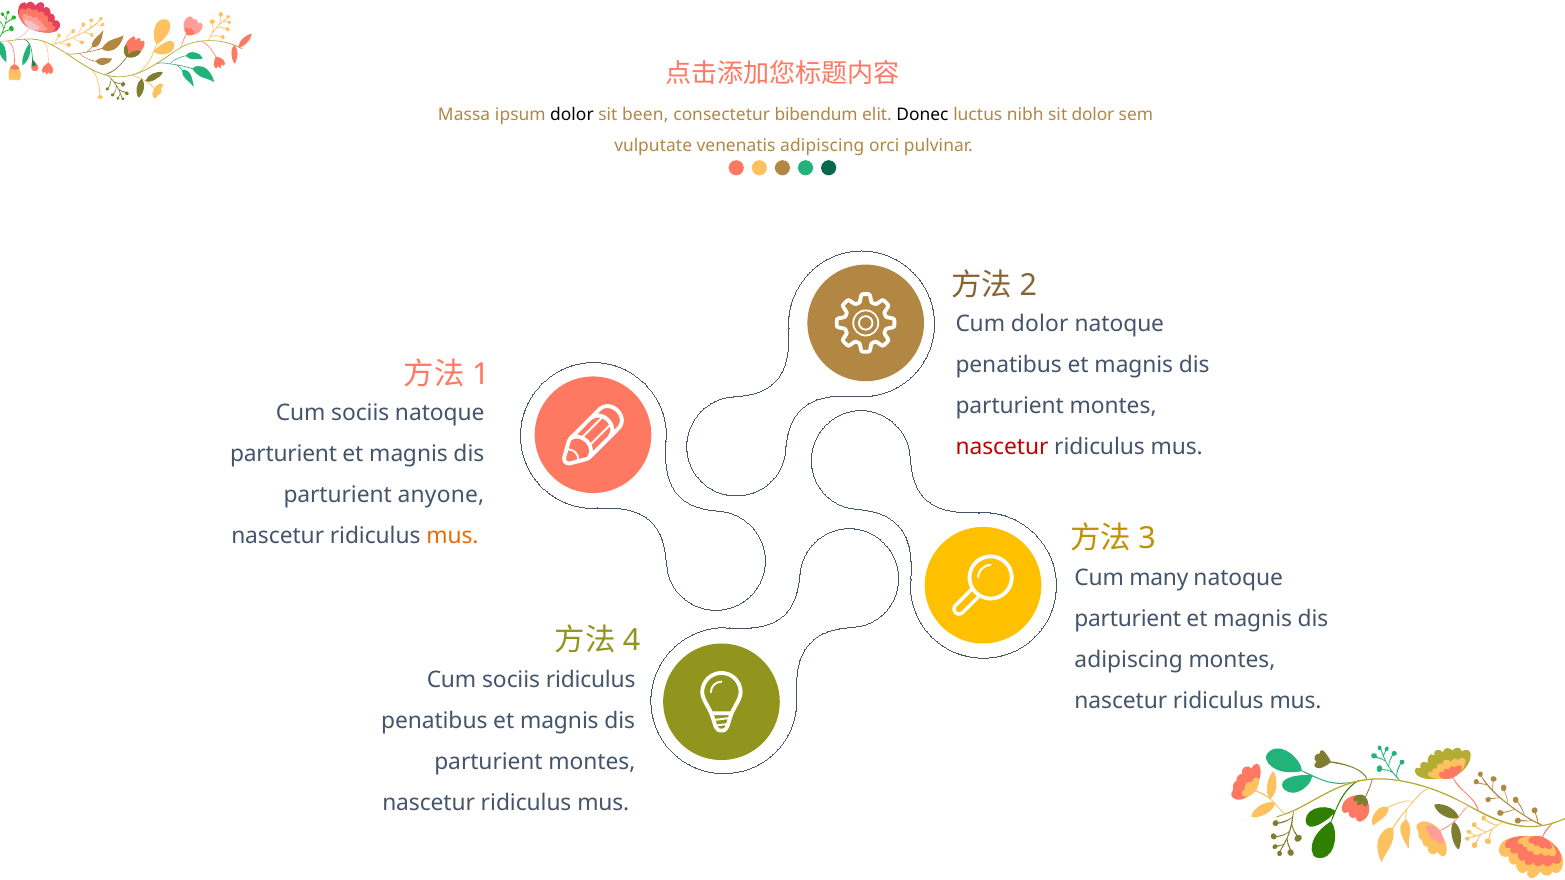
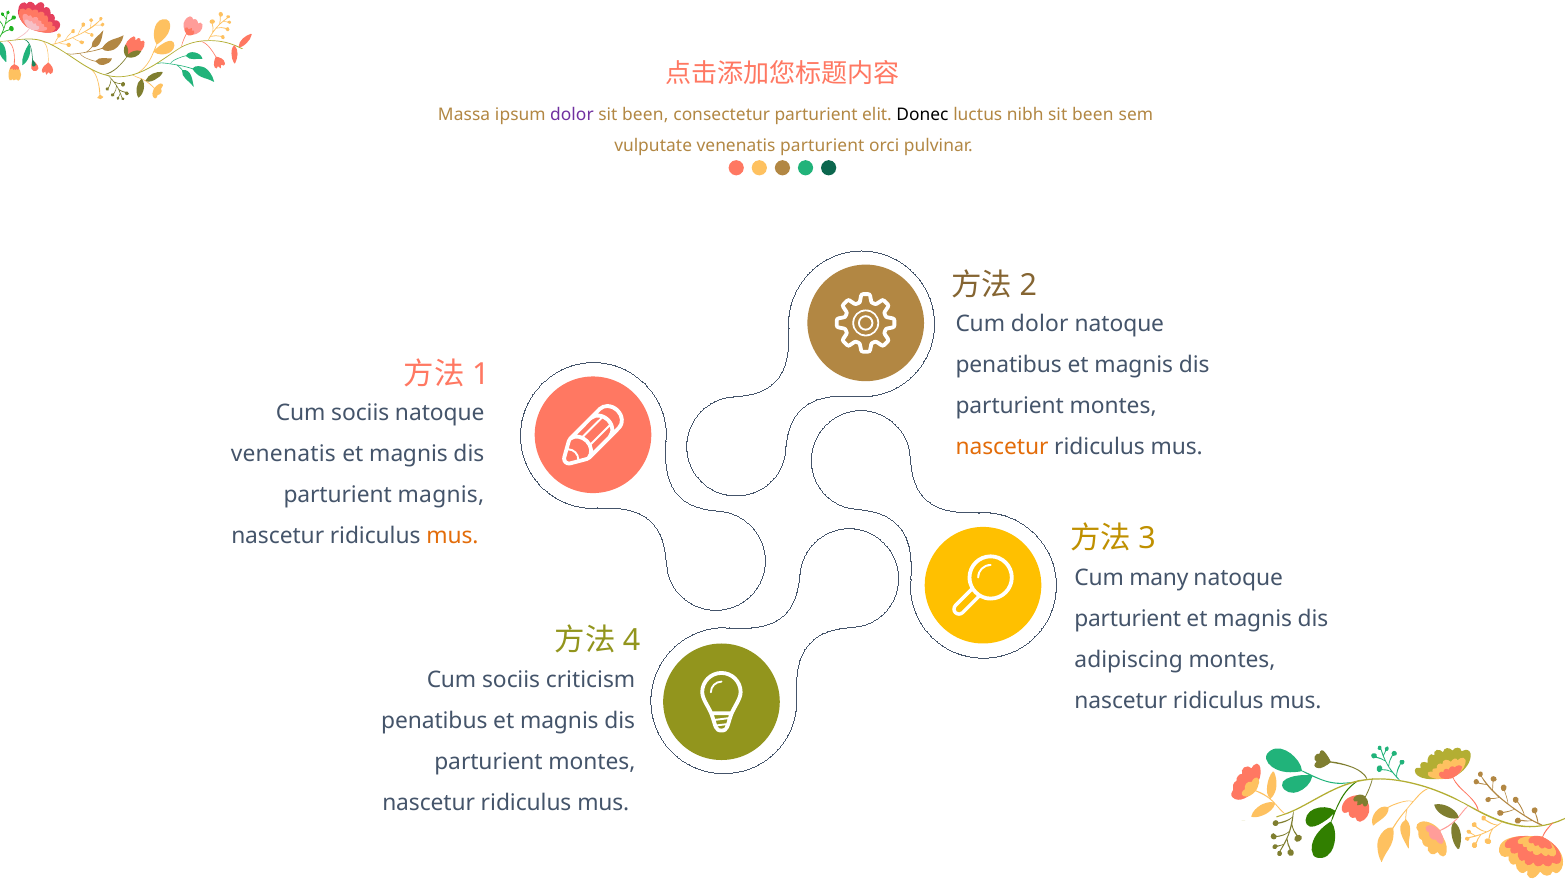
dolor colour: black -> purple (572, 115)
consectetur bibendum: bibendum -> parturient (816, 115)
nibh sit dolor: dolor -> been (1093, 115)
venenatis adipiscing: adipiscing -> parturient (822, 146)
nascetur colour: red -> orange (1002, 447)
parturient: parturient -> venenatis (283, 454)
parturient anyone: anyone -> magnis (441, 495)
sociis ridiculus: ridiculus -> criticism (591, 680)
